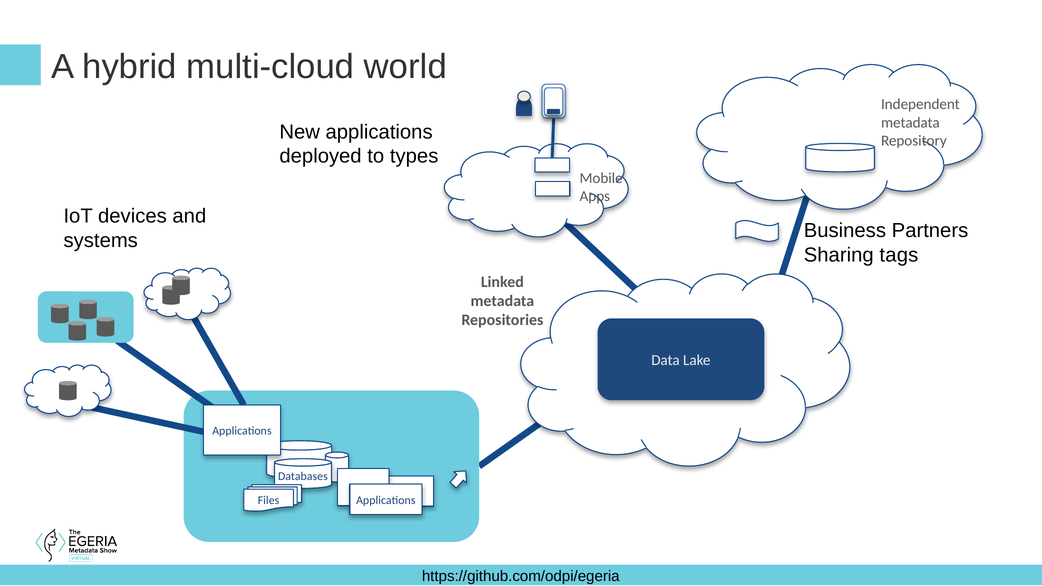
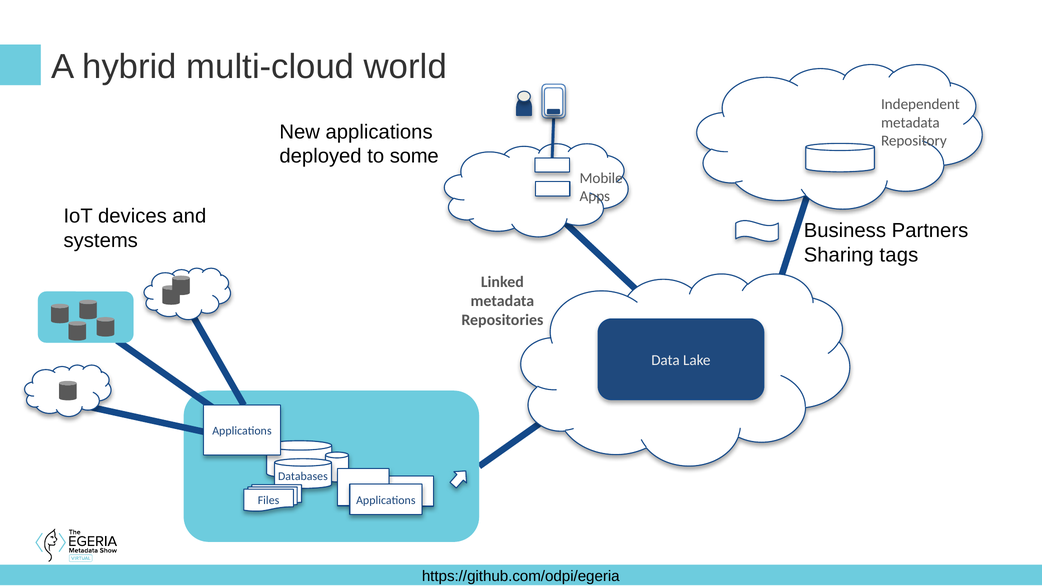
types: types -> some (414, 156)
